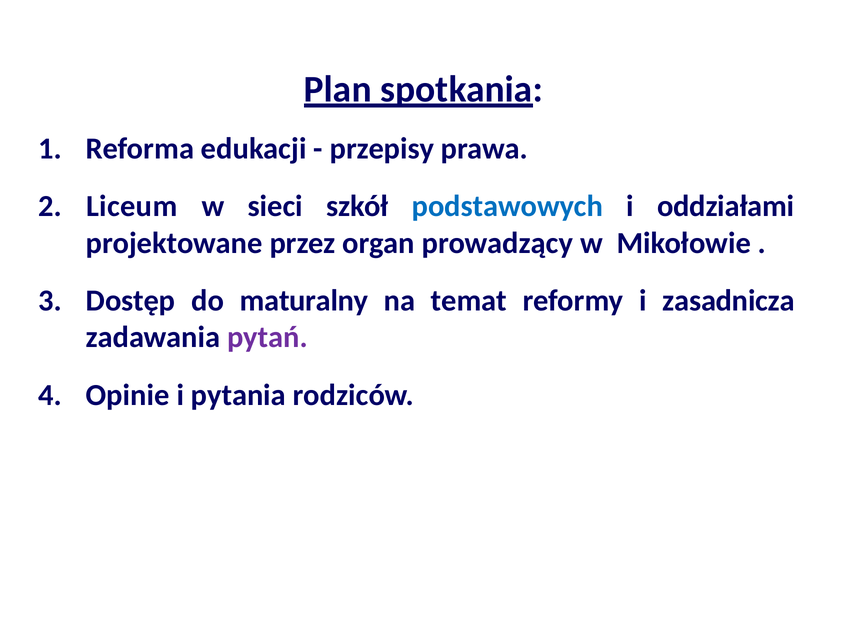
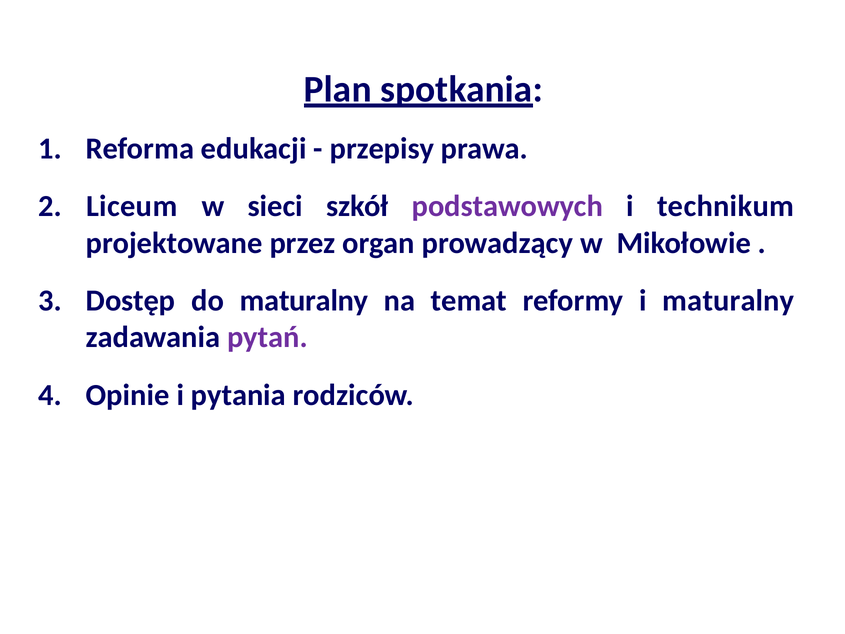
podstawowych colour: blue -> purple (507, 206)
oddziałami: oddziałami -> technikum (725, 206)
i zasadnicza: zasadnicza -> maturalny (728, 301)
